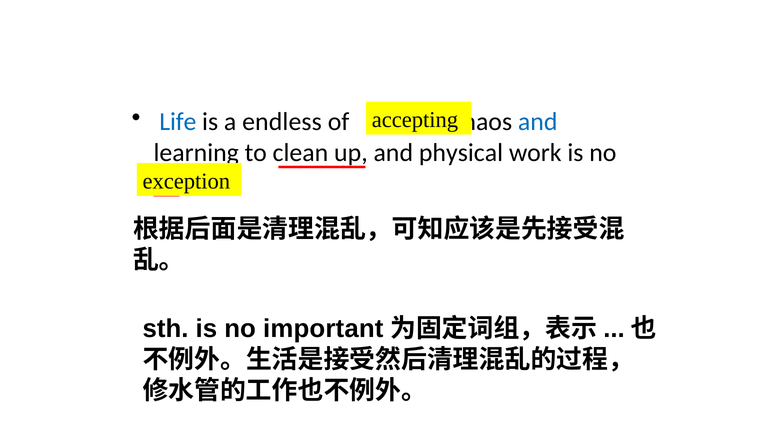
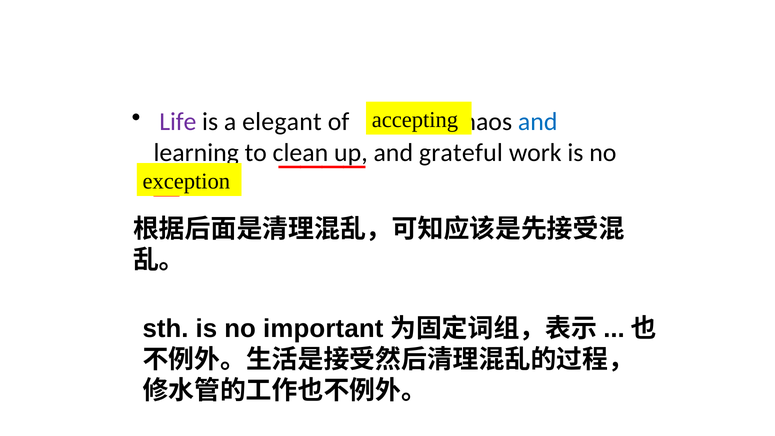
Life colour: blue -> purple (178, 122)
endless: endless -> elegant (282, 122)
physical: physical -> grateful (461, 153)
